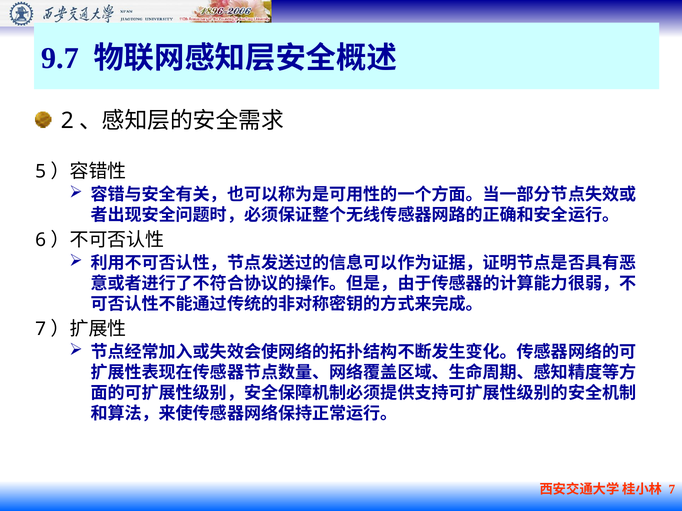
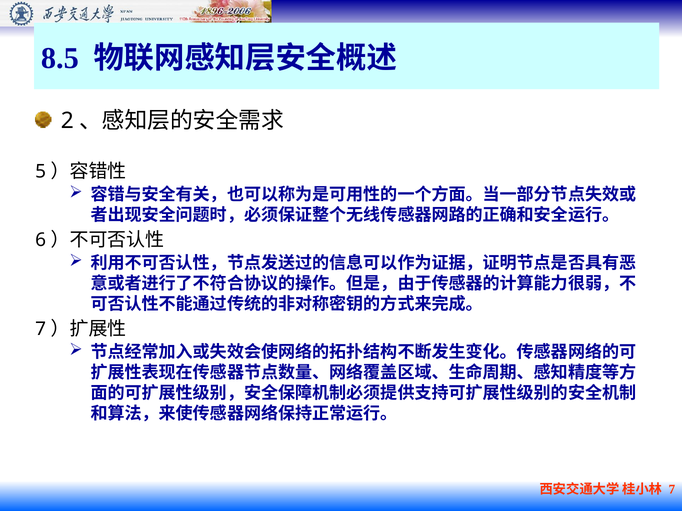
9.7: 9.7 -> 8.5 (60, 58)
